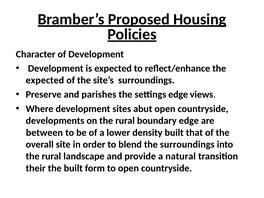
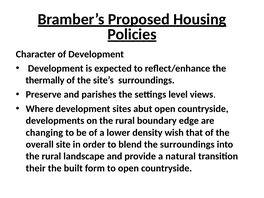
expected: expected -> thermally (45, 80)
settings edge: edge -> level (178, 95)
between: between -> changing (44, 133)
density built: built -> wish (174, 133)
